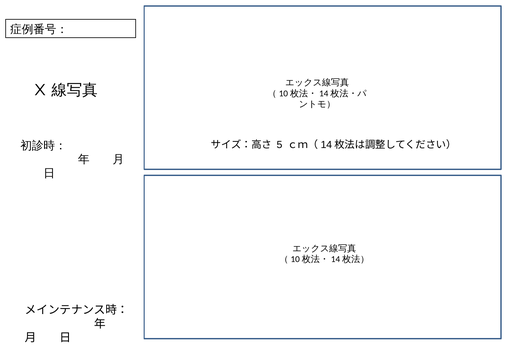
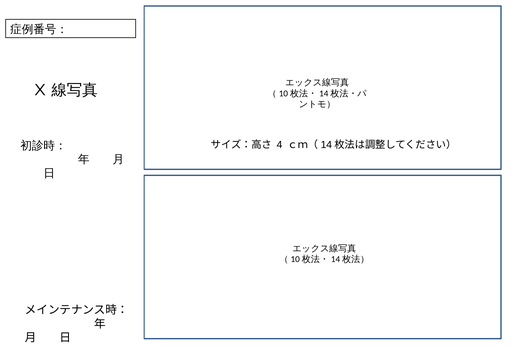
5: 5 -> 4 (279, 145)
